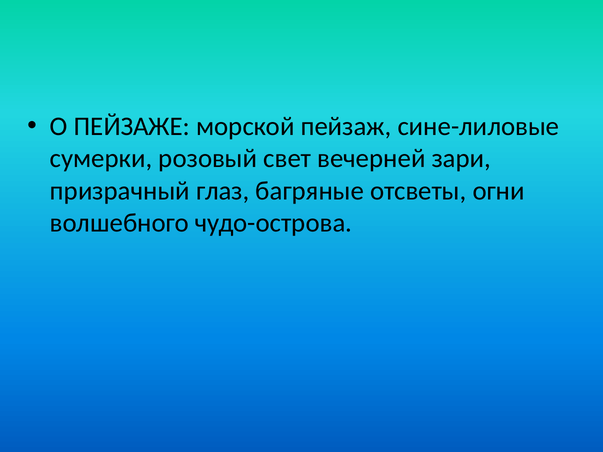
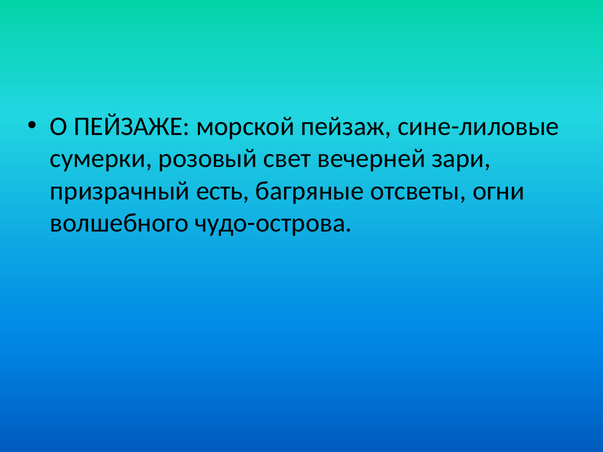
глаз: глаз -> есть (223, 191)
